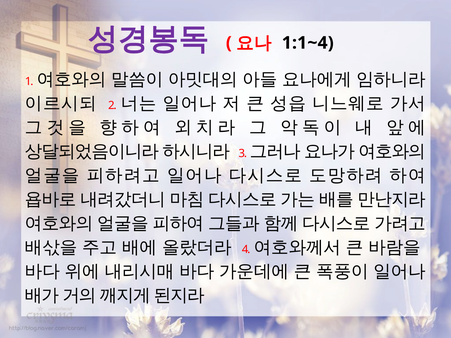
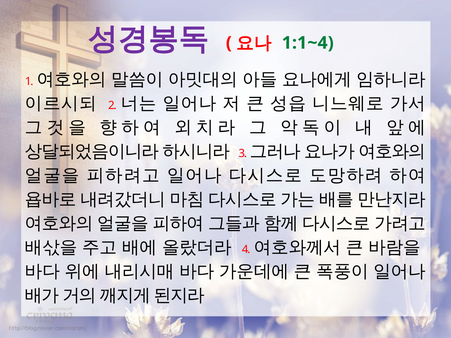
1:1~4 colour: black -> green (308, 43)
